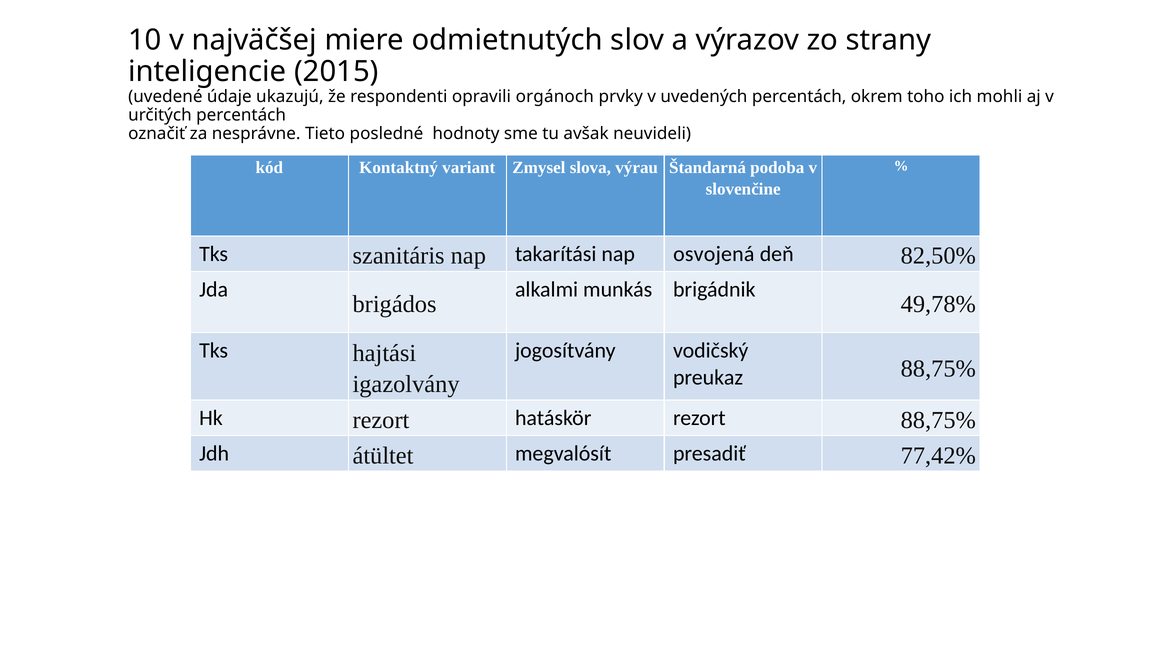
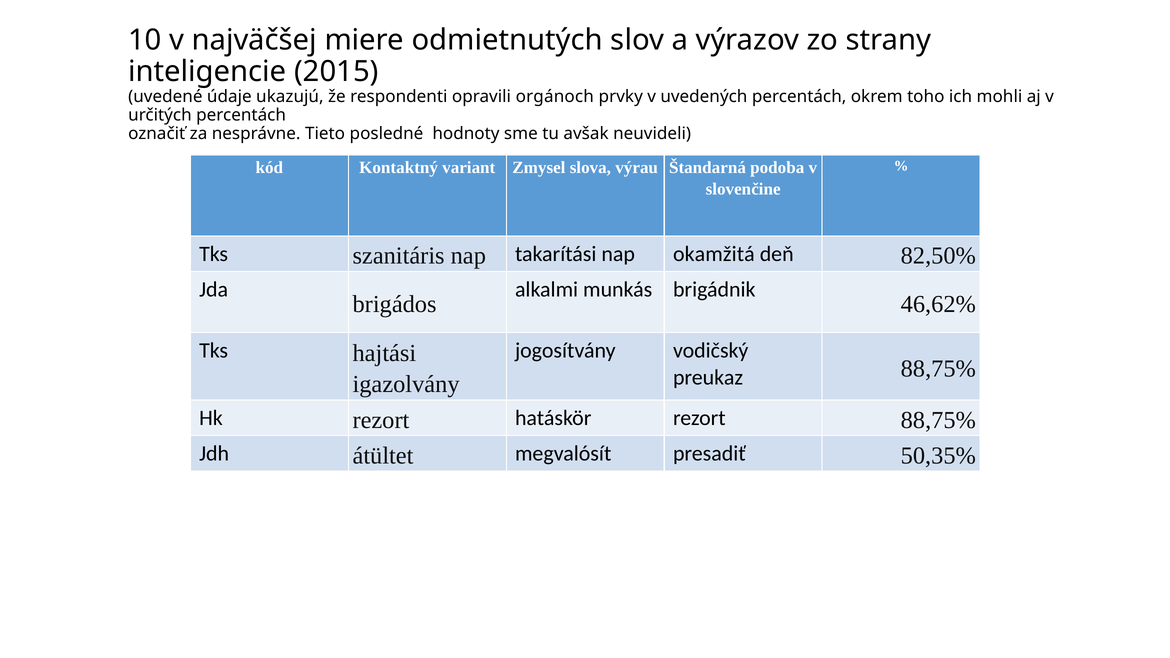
osvojená: osvojená -> okamžitá (714, 254)
49,78%: 49,78% -> 46,62% (938, 304)
77,42%: 77,42% -> 50,35% (938, 456)
